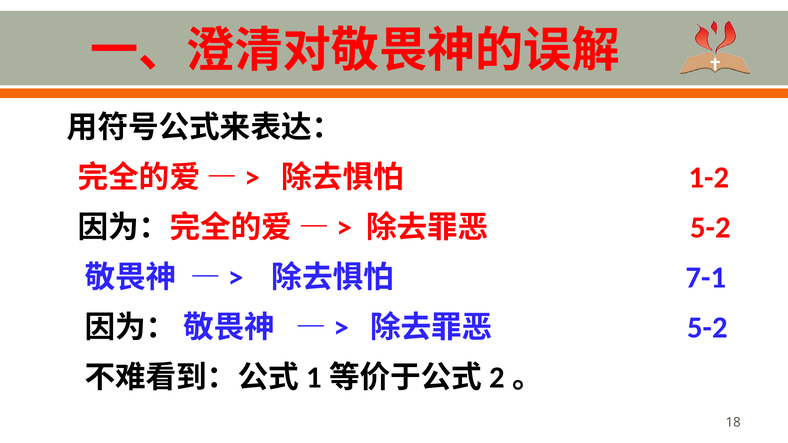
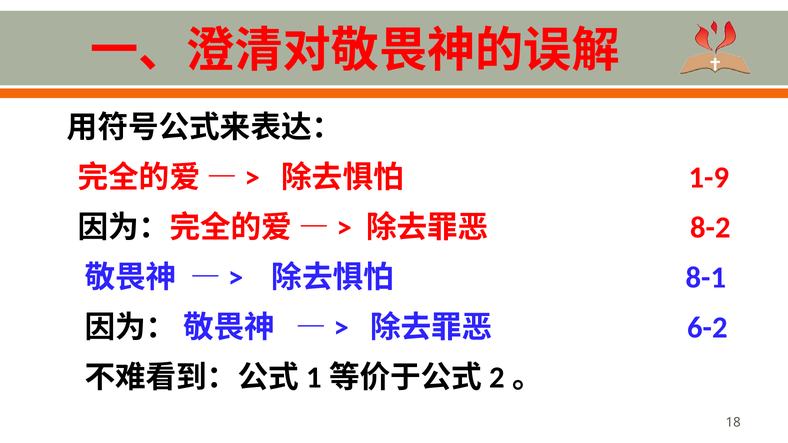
1-2: 1-2 -> 1-9 (709, 178)
5-2: 5-2 -> 8-2 (710, 228)
7-1: 7-1 -> 8-1 (706, 278)
5-2: 5-2 -> 6-2 (708, 328)
